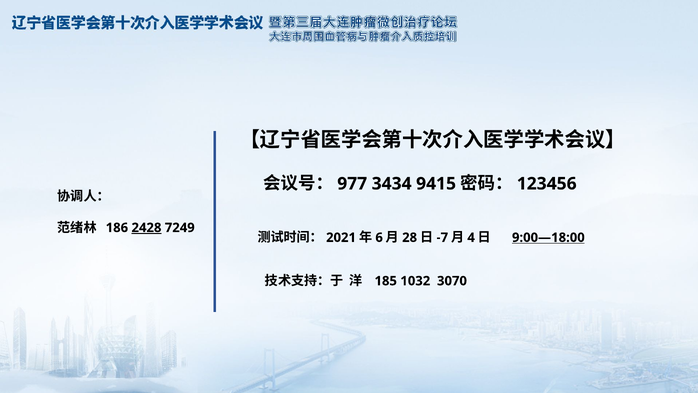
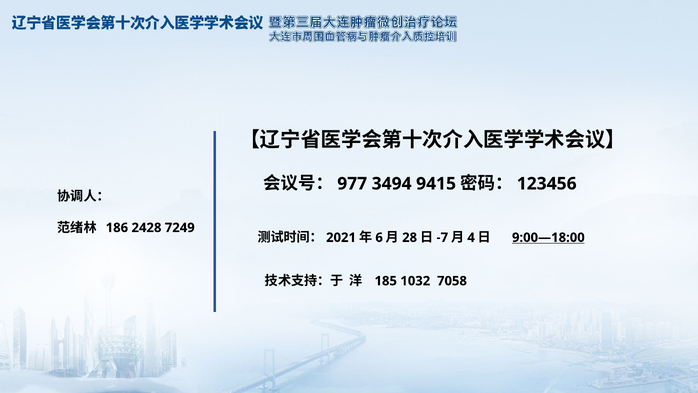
3434: 3434 -> 3494 (392, 184)
2428 underline: present -> none (146, 228)
3070: 3070 -> 7058 (452, 281)
